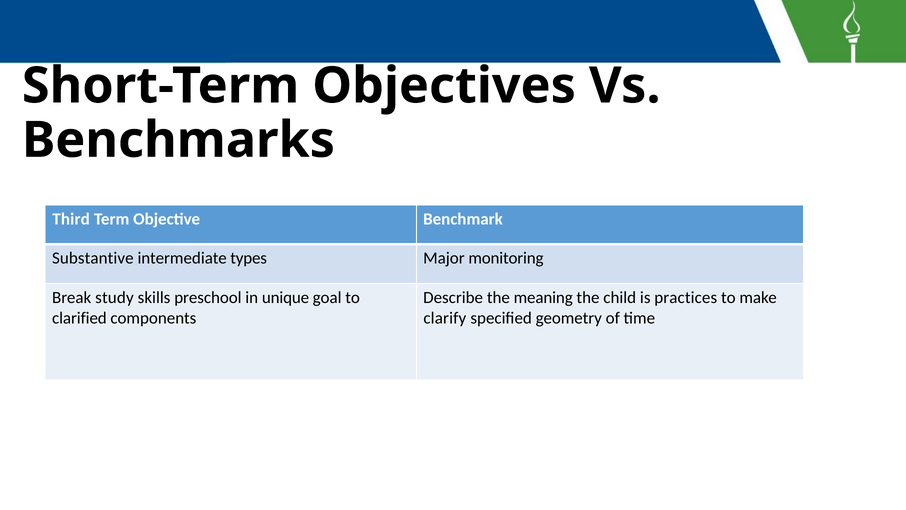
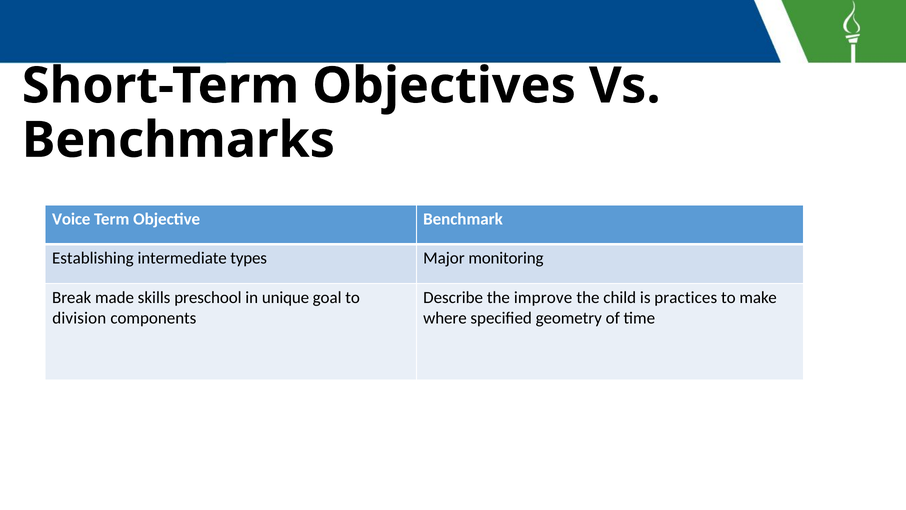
Third: Third -> Voice (71, 219)
Substantive: Substantive -> Establishing (93, 258)
study: study -> made (115, 297)
meaning: meaning -> improve (543, 297)
clarified: clarified -> division (79, 318)
clarify: clarify -> where (445, 318)
